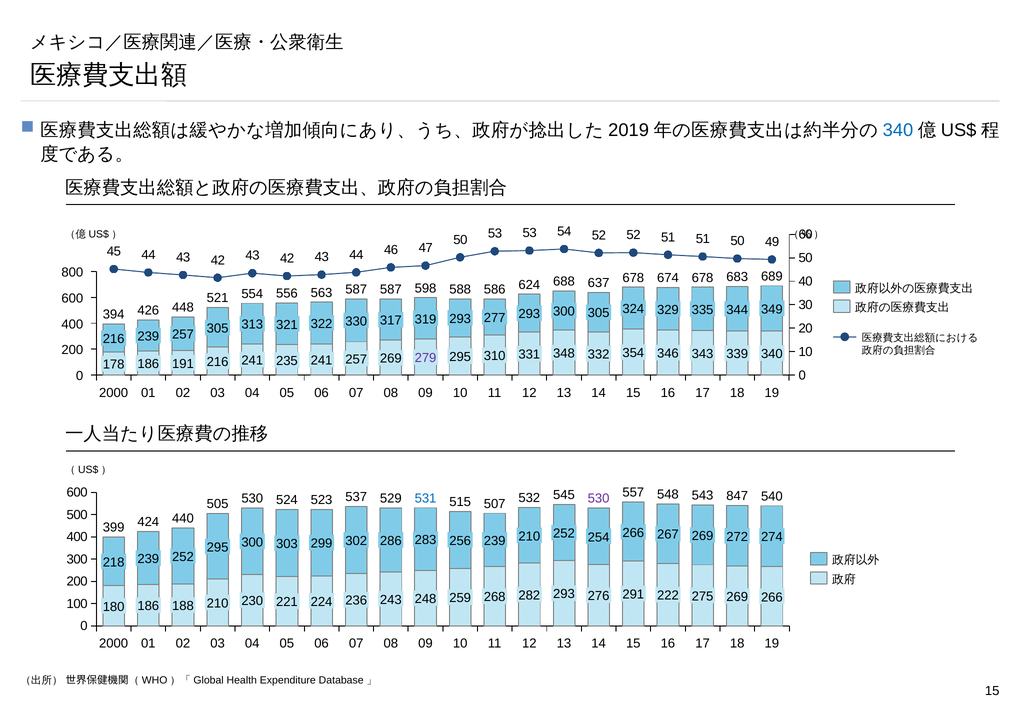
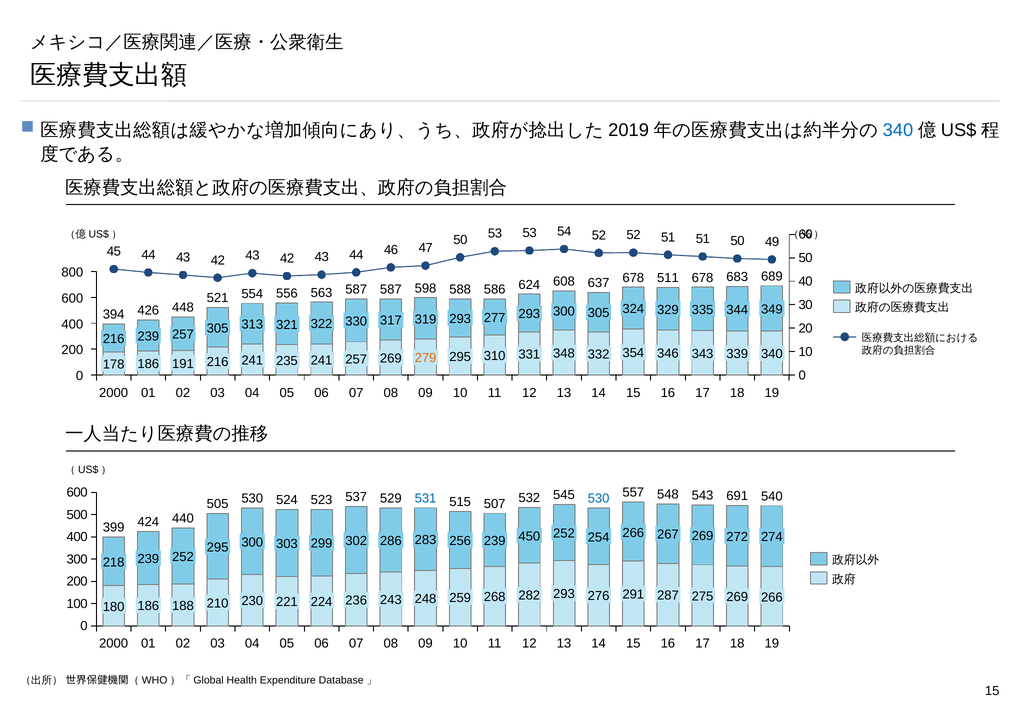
688: 688 -> 608 (564, 282)
674: 674 -> 511 (668, 278)
279 colour: purple -> orange (426, 358)
530 colour: purple -> blue (599, 499)
847: 847 -> 691 (737, 496)
283 210: 210 -> 450 (529, 536)
222: 222 -> 287 (668, 596)
